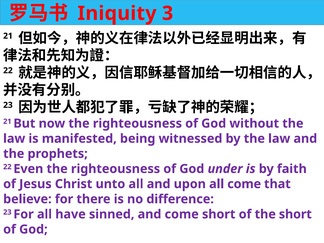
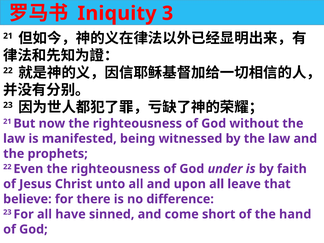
all come: come -> leave (244, 184)
the short: short -> hand (295, 214)
